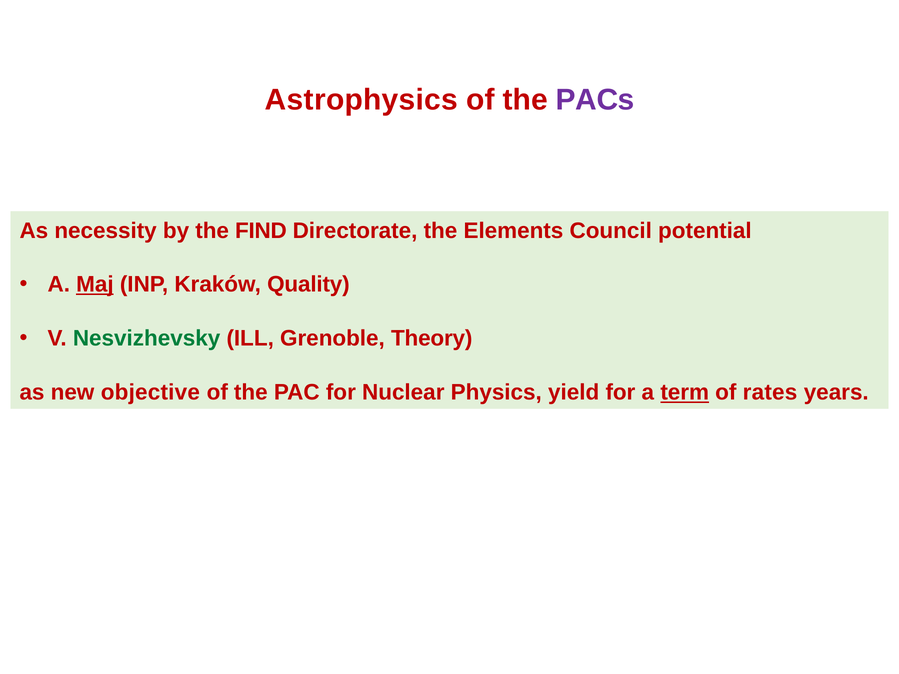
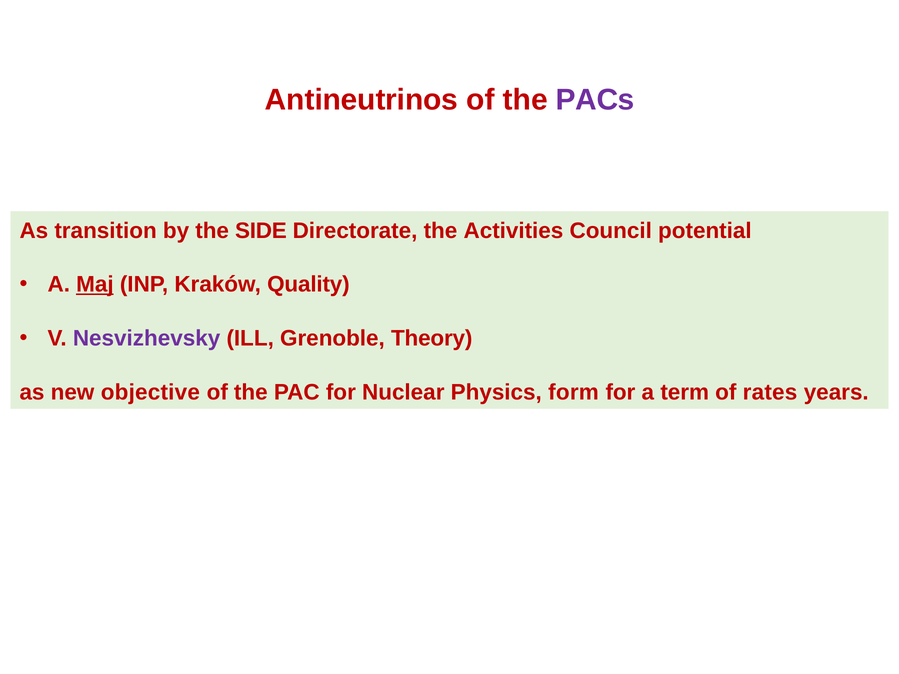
Astrophysics: Astrophysics -> Antineutrinos (362, 100)
necessity: necessity -> transition (106, 231)
FIND: FIND -> SIDE (261, 231)
Elements: Elements -> Activities (513, 231)
Nesvizhevsky colour: green -> purple (147, 339)
yield: yield -> form (574, 393)
term underline: present -> none (685, 393)
